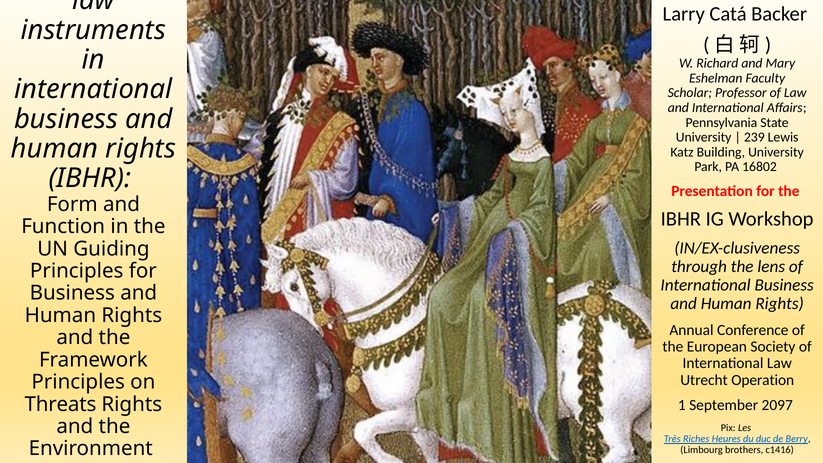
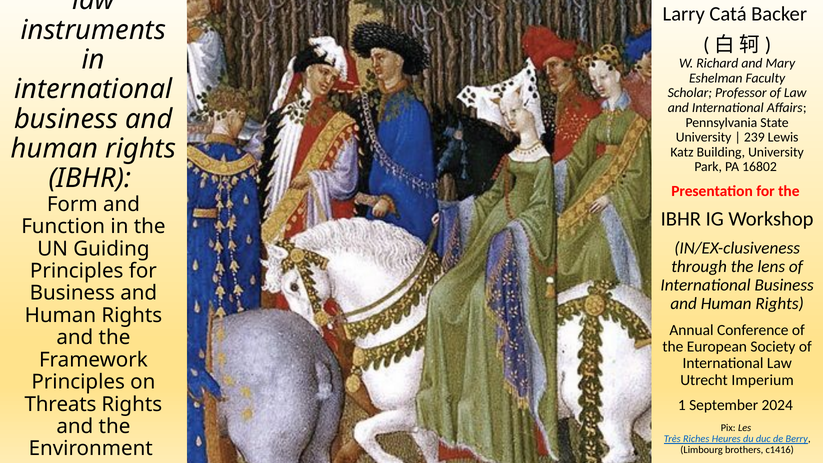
Operation: Operation -> Imperium (763, 380)
2097: 2097 -> 2024 (777, 405)
